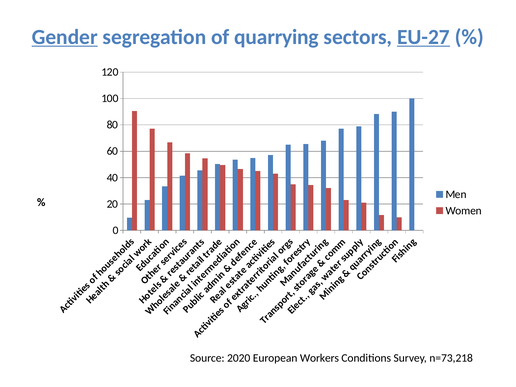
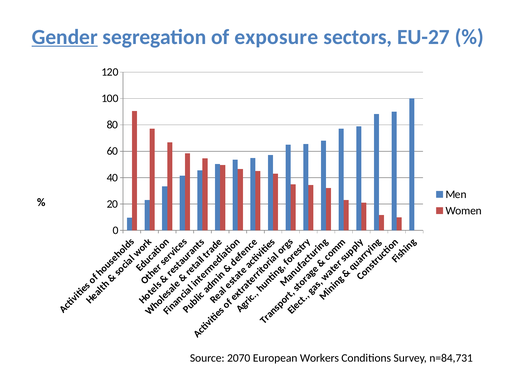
quarrying: quarrying -> exposure (276, 37)
EU-27 underline: present -> none (423, 37)
2020: 2020 -> 2070 (239, 358)
n=73,218: n=73,218 -> n=84,731 (451, 358)
